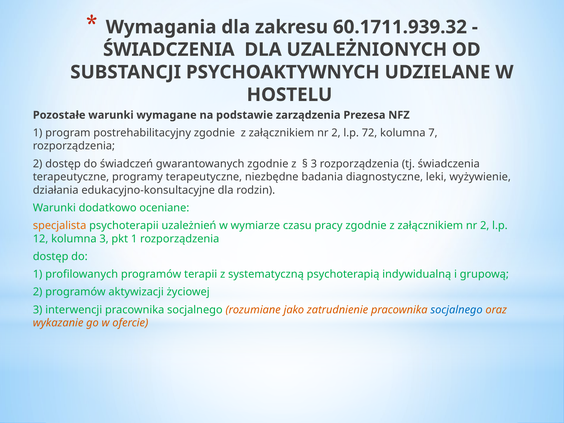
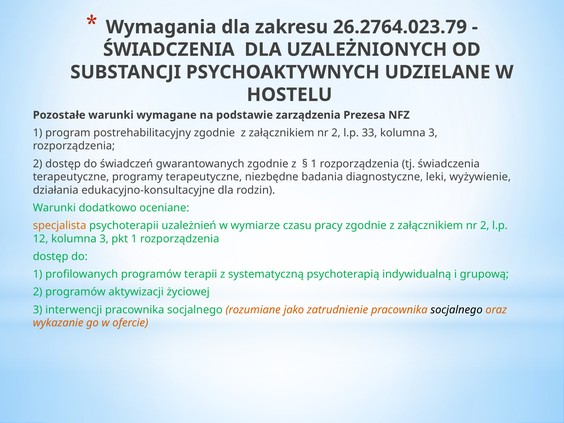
60.1711.939.32: 60.1711.939.32 -> 26.2764.023.79 (400, 27)
72: 72 -> 33 (370, 133)
7: 7 -> 3 (433, 133)
3: 3 -> 1 (314, 164)
socjalnego colour: blue -> black (457, 310)
